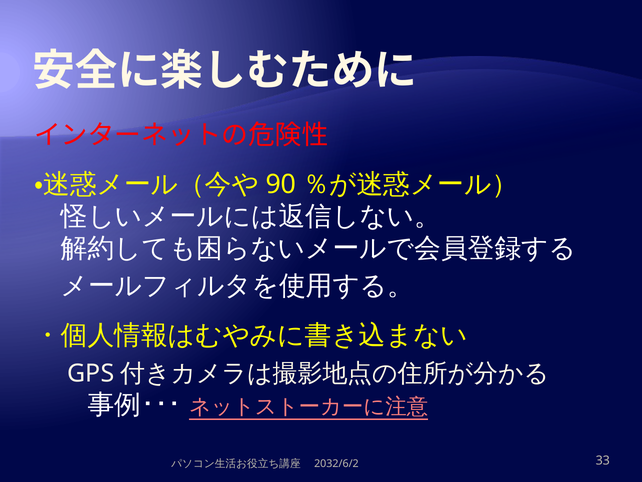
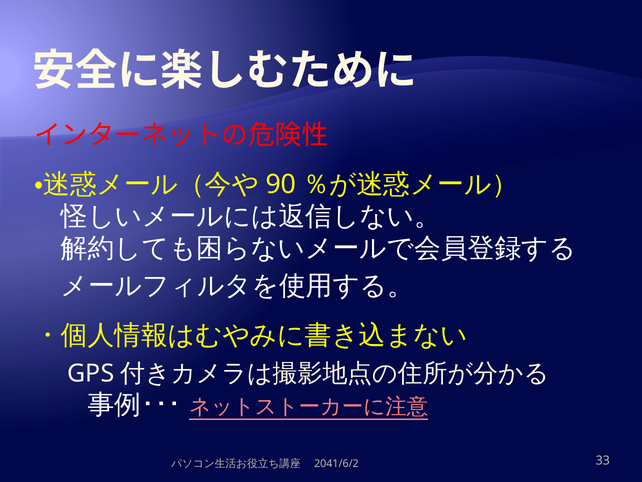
2032/6/2: 2032/6/2 -> 2041/6/2 (336, 463)
